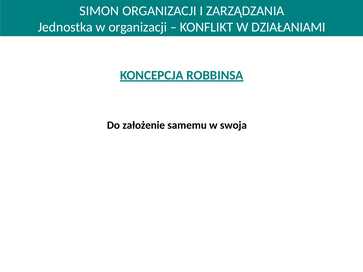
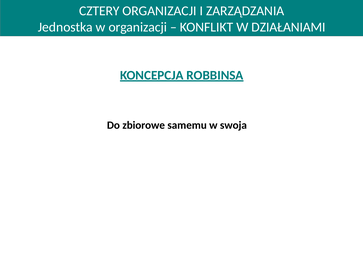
SIMON: SIMON -> CZTERY (99, 11)
założenie: założenie -> zbiorowe (144, 125)
